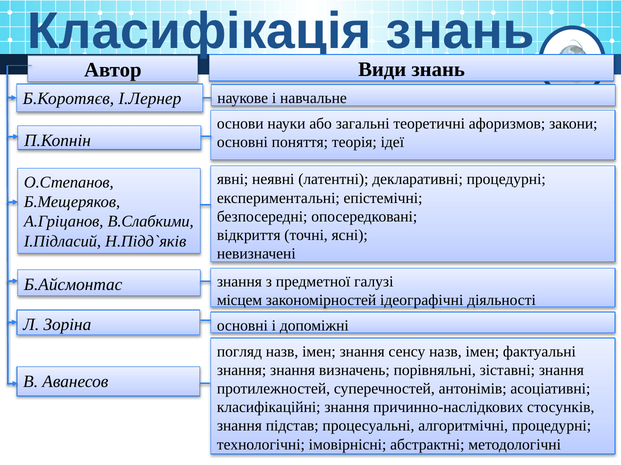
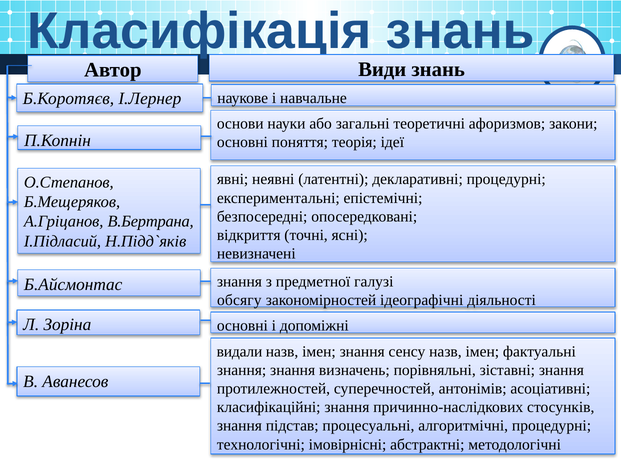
В.Слабкими: В.Слабкими -> В.Бертрана (151, 222)
місцем: місцем -> обсягу (239, 301)
погляд: погляд -> видали (239, 352)
